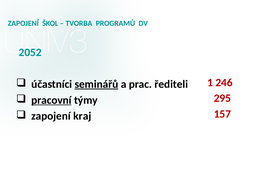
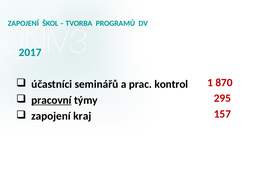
2052: 2052 -> 2017 (30, 53)
246: 246 -> 870 (224, 83)
seminářů underline: present -> none (96, 85)
řediteli: řediteli -> kontrol (171, 85)
